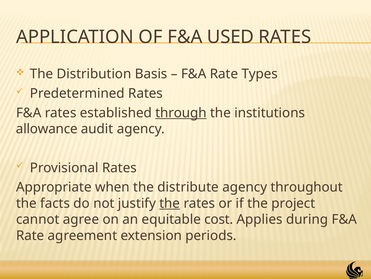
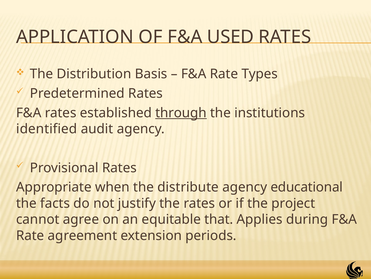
allowance: allowance -> identified (47, 129)
throughout: throughout -> educational (307, 187)
the underline: present -> none (170, 203)
cost: cost -> that (219, 219)
